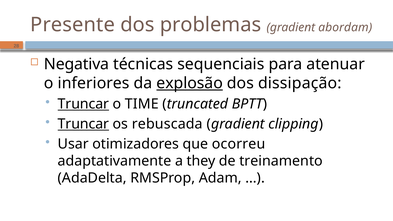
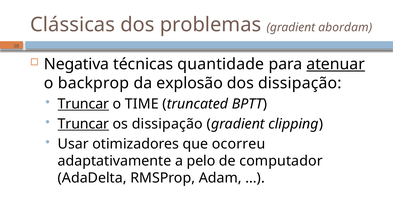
Presente: Presente -> Clássicas (73, 25)
sequenciais: sequenciais -> quantidade (221, 64)
atenuar underline: none -> present (336, 64)
inferiores: inferiores -> backprop (94, 83)
explosão underline: present -> none (190, 83)
os rebuscada: rebuscada -> dissipação (167, 124)
they: they -> pelo (201, 161)
treinamento: treinamento -> computador (281, 161)
